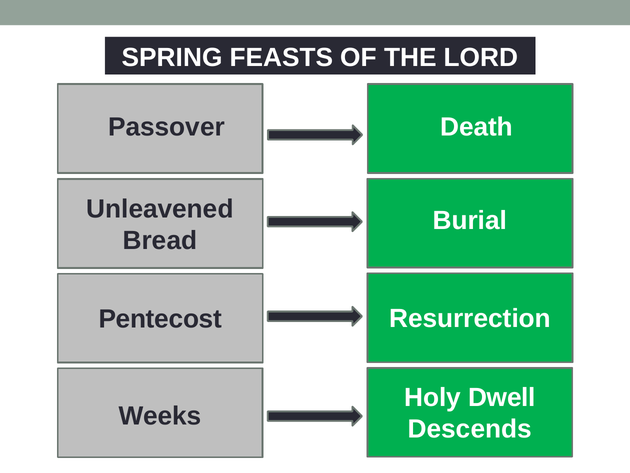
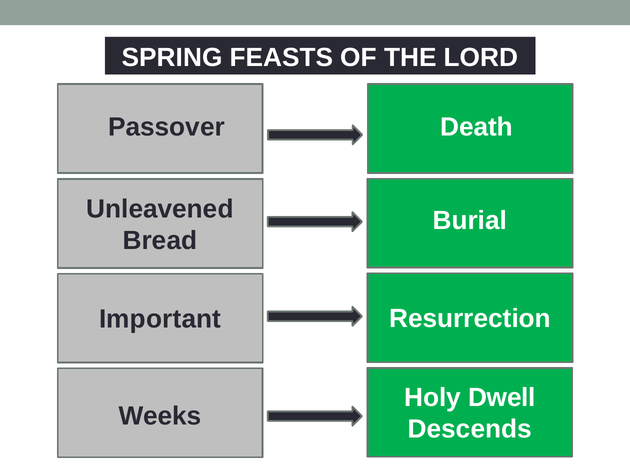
Pentecost: Pentecost -> Important (160, 319)
